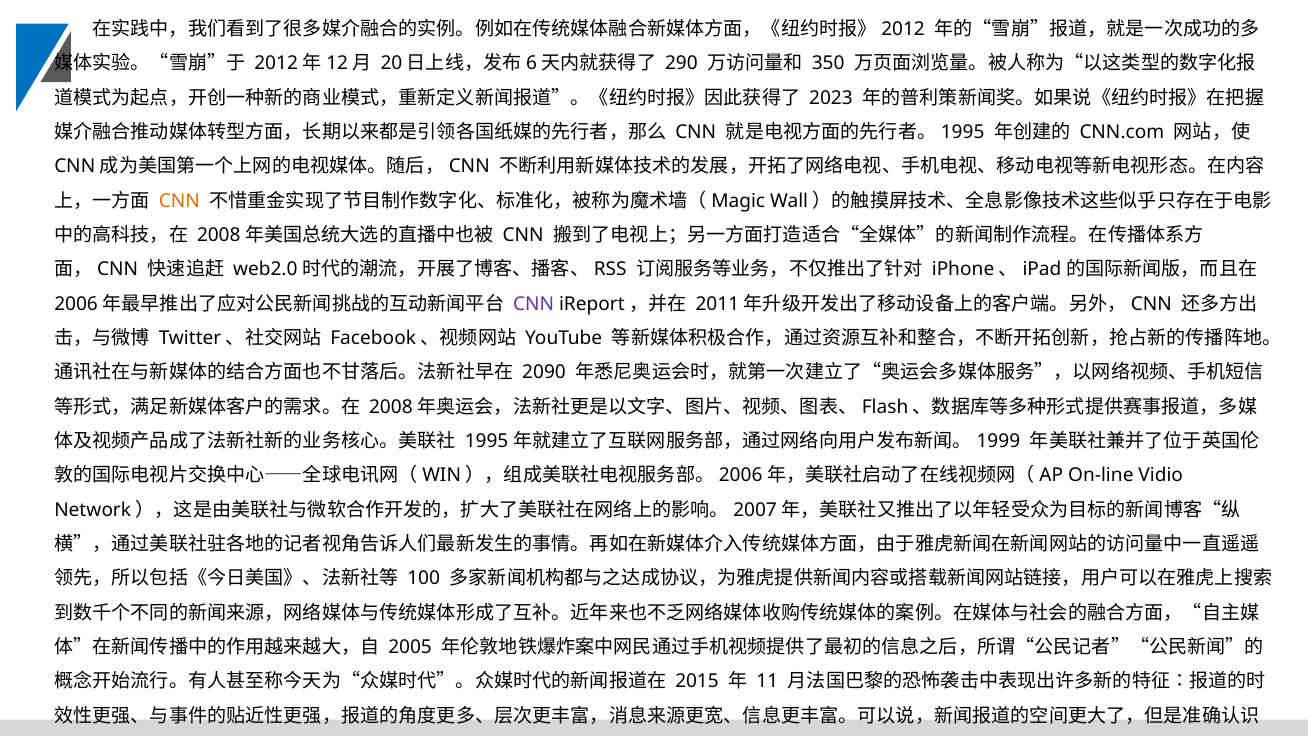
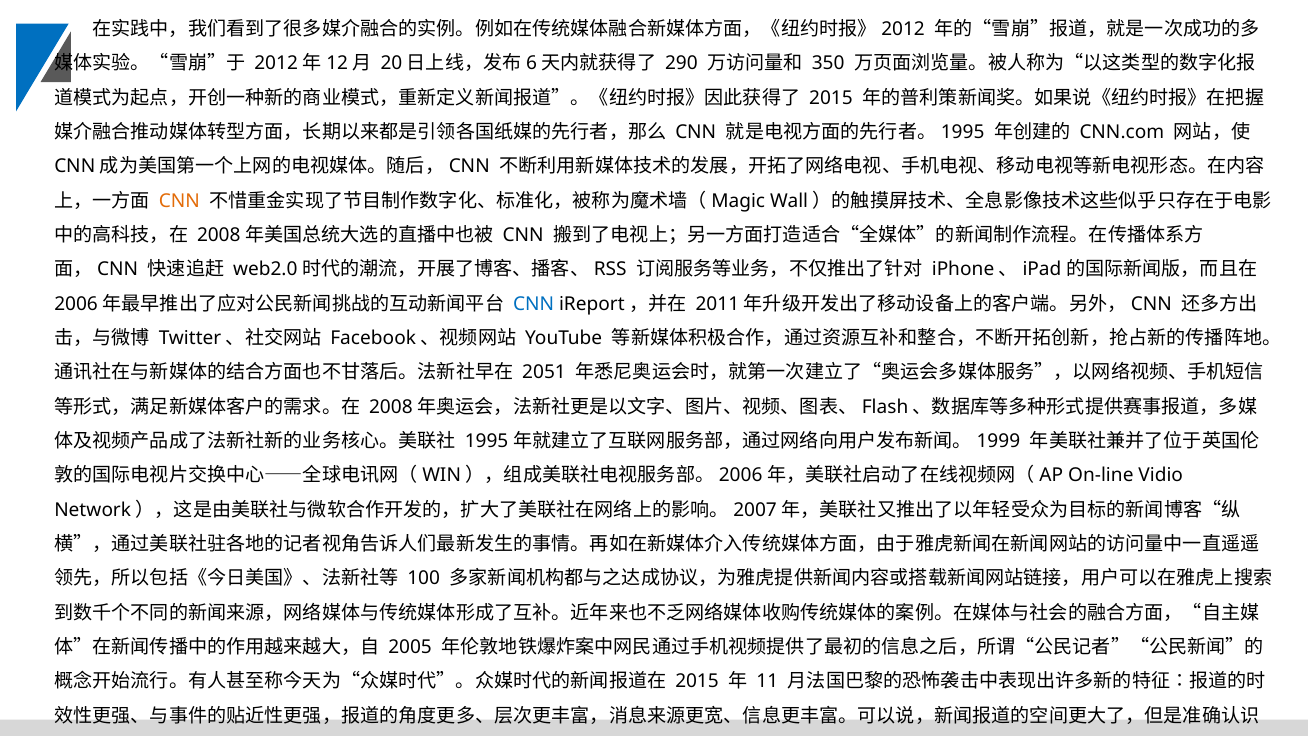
2023: 2023 -> 2015 (831, 98)
CNN colour: purple -> blue (534, 304)
2090: 2090 -> 2051 (544, 372)
